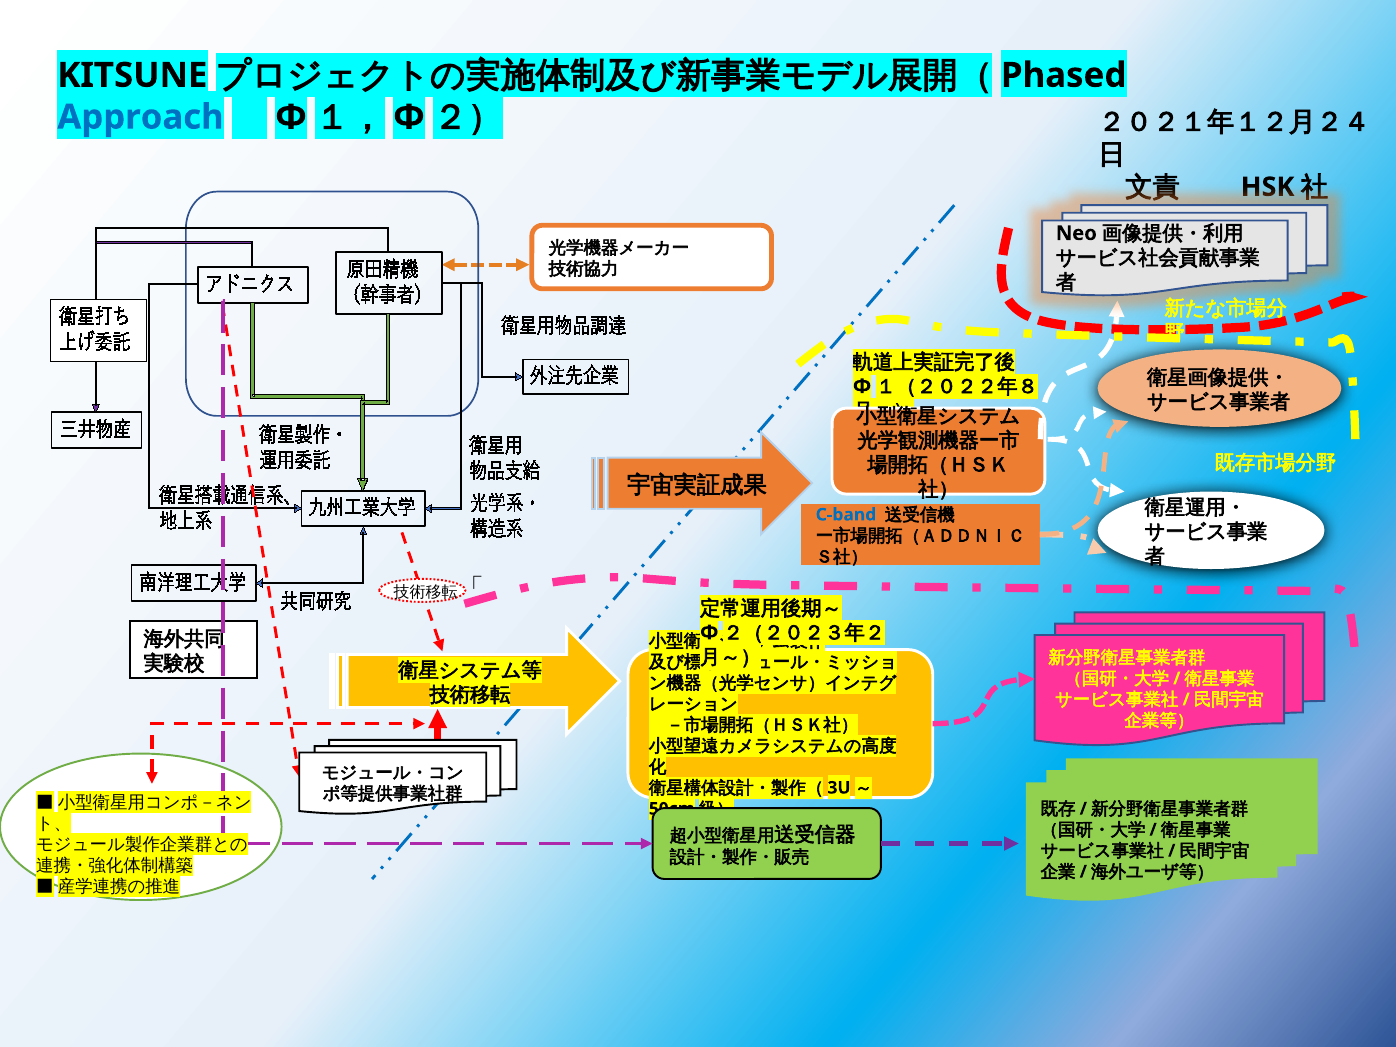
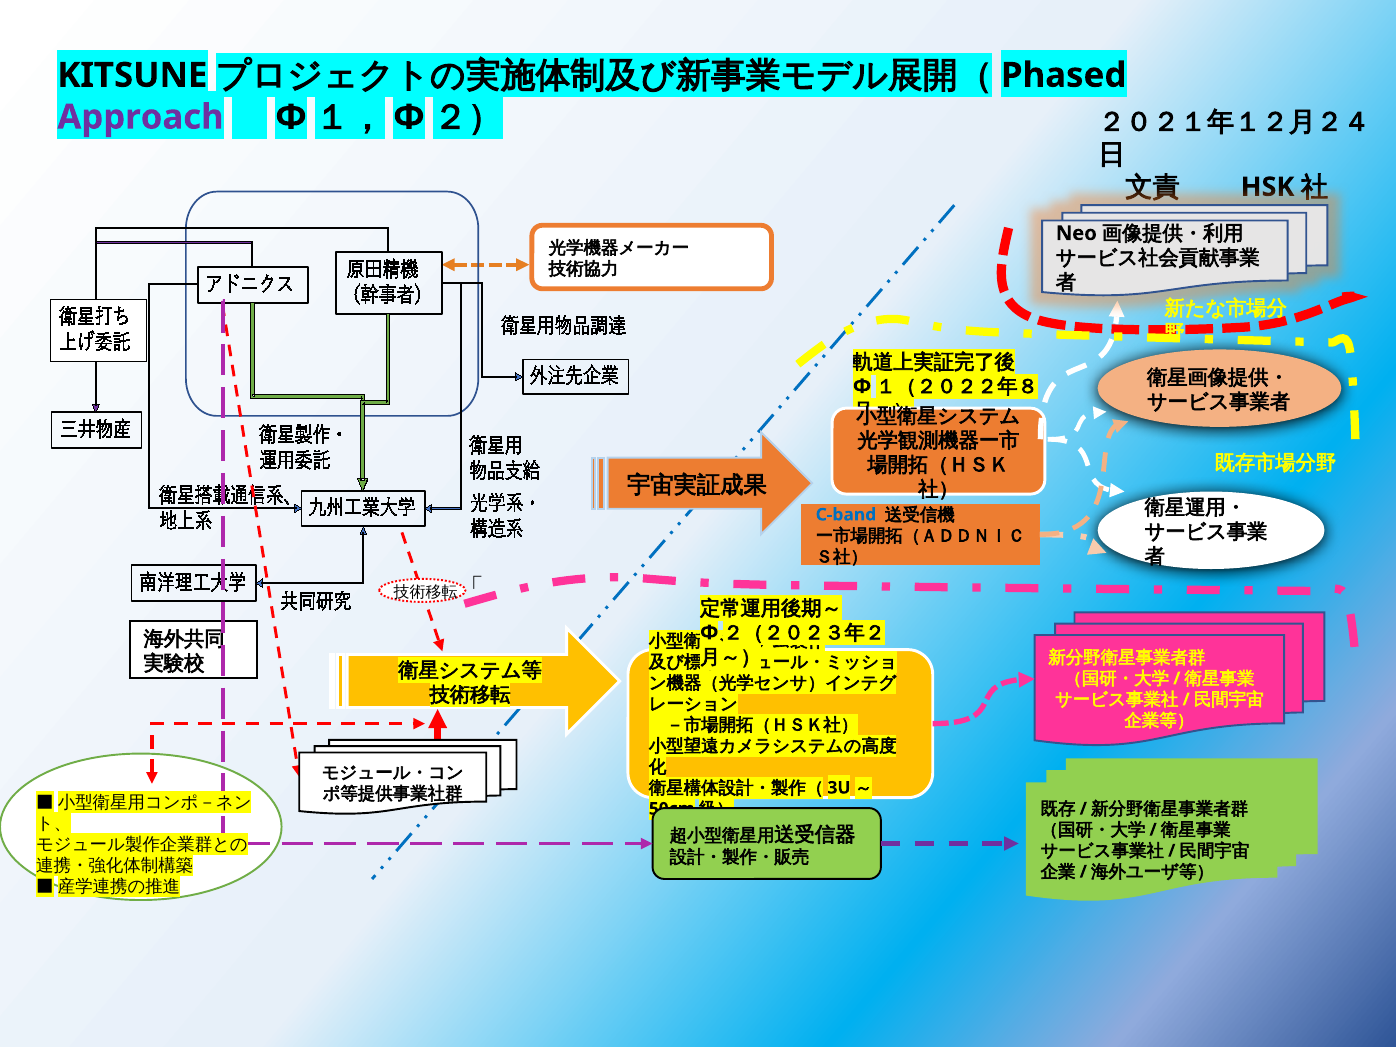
Approach colour: blue -> purple (140, 117)
